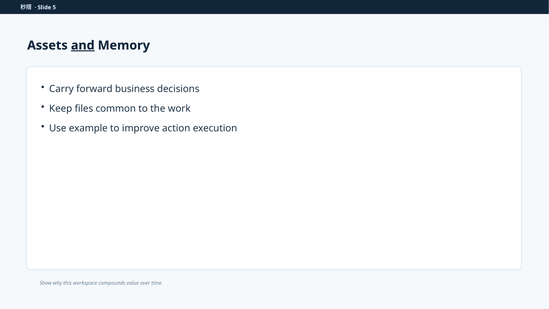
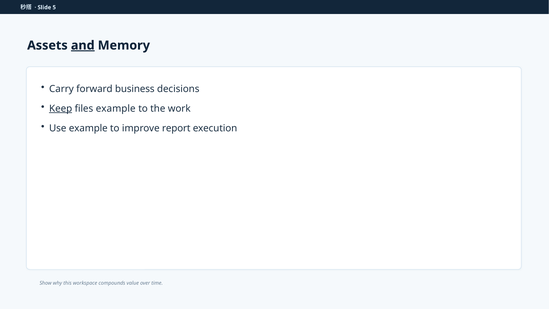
Keep underline: none -> present (61, 109)
files common: common -> example (116, 109)
action: action -> report (176, 128)
